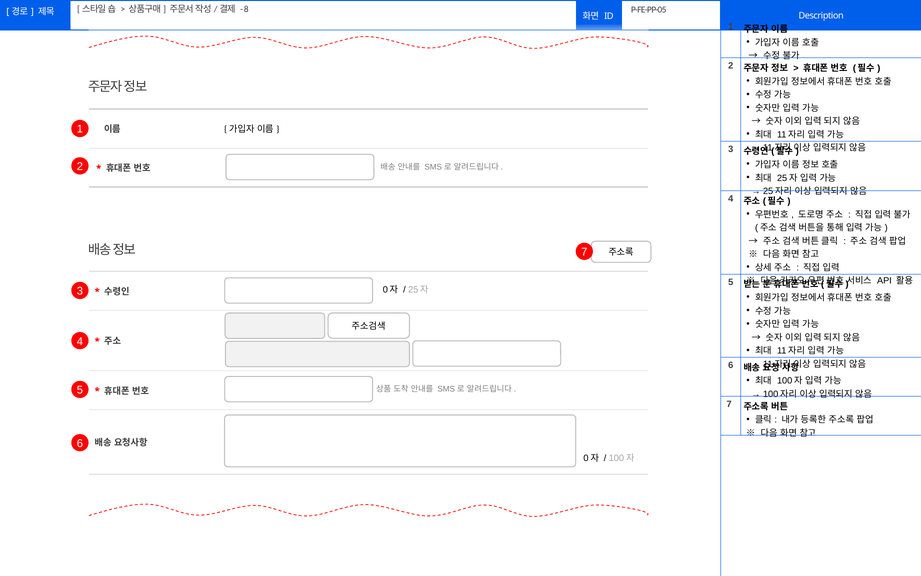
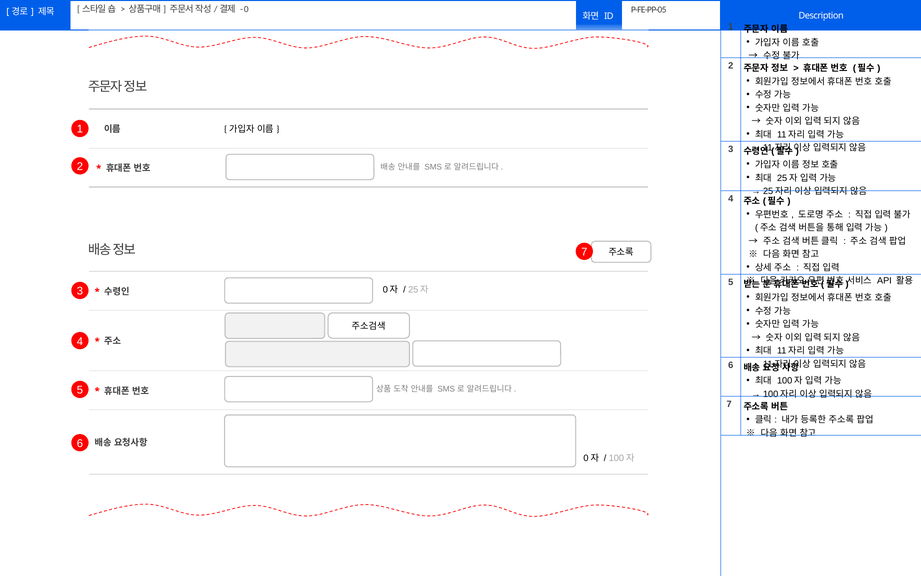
8: 8 -> 0 (246, 9)
